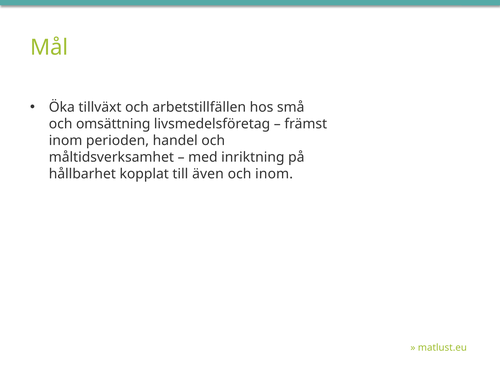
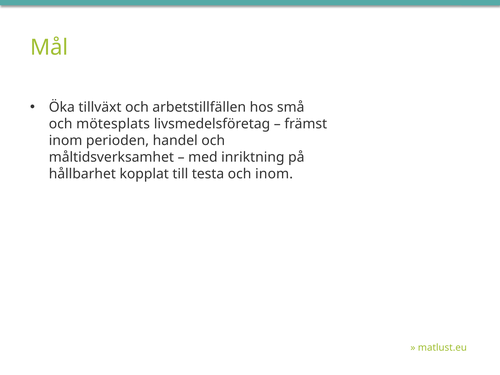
omsättning: omsättning -> mötesplats (113, 124)
även: även -> testa (208, 174)
